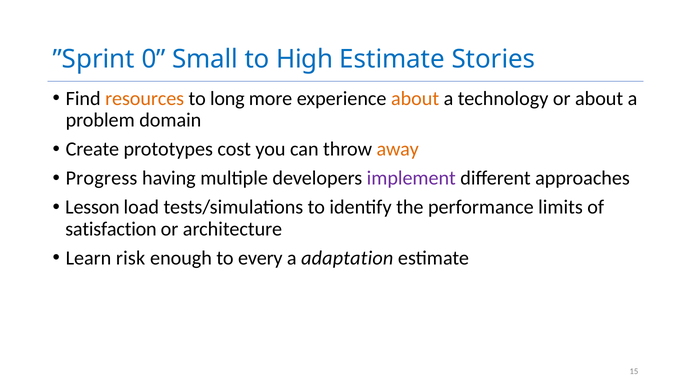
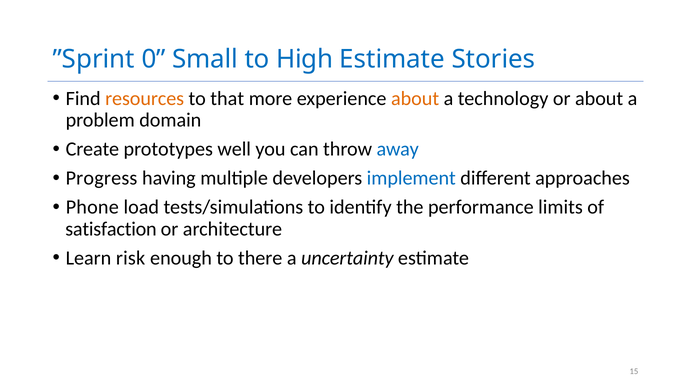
long: long -> that (227, 98)
cost: cost -> well (234, 149)
away colour: orange -> blue (398, 149)
implement colour: purple -> blue (411, 178)
Lesson: Lesson -> Phone (92, 207)
every: every -> there (260, 258)
adaptation: adaptation -> uncertainty (347, 258)
